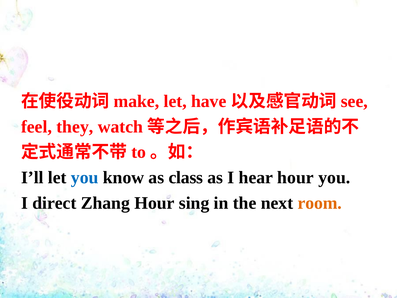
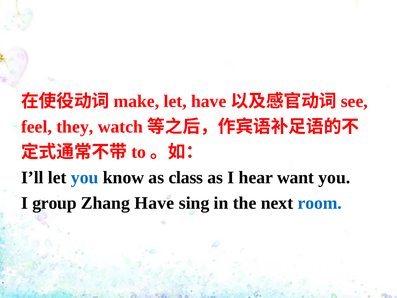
hear hour: hour -> want (296, 177)
direct: direct -> group (54, 203)
Zhang Hour: Hour -> Have (154, 203)
room colour: orange -> blue (320, 203)
